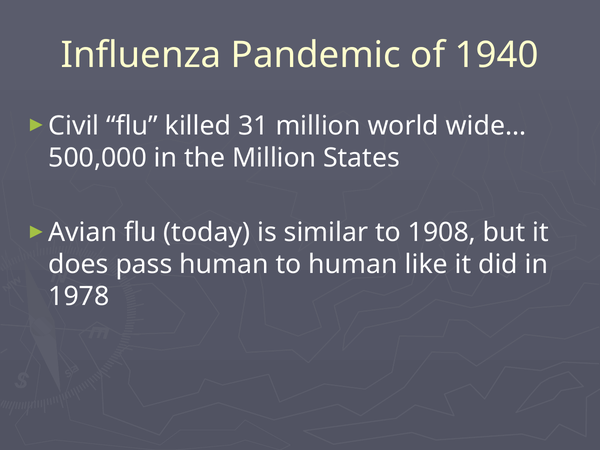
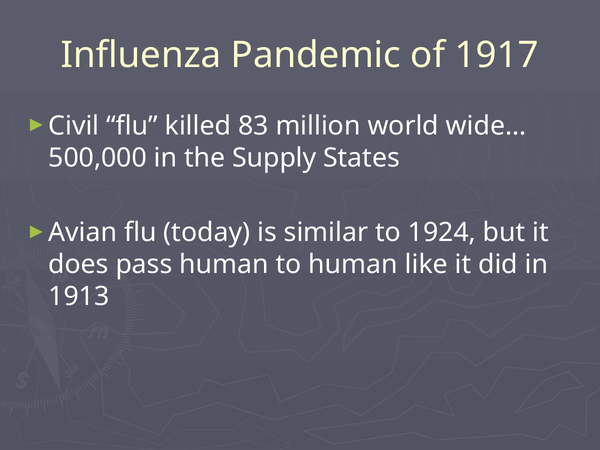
1940: 1940 -> 1917 (497, 55)
31: 31 -> 83 (253, 126)
the Million: Million -> Supply (274, 158)
1908: 1908 -> 1924 (442, 233)
1978: 1978 -> 1913 (79, 297)
